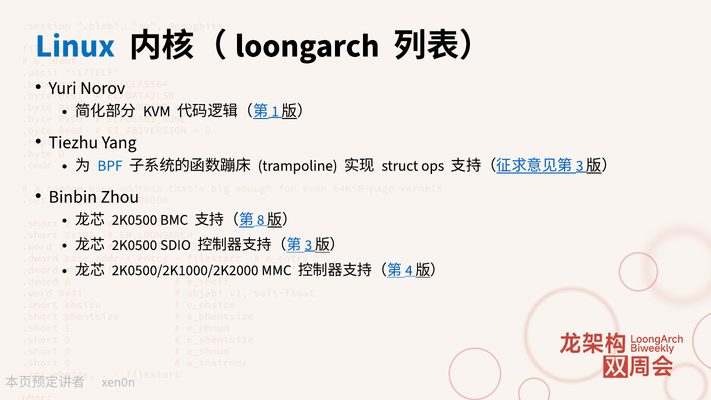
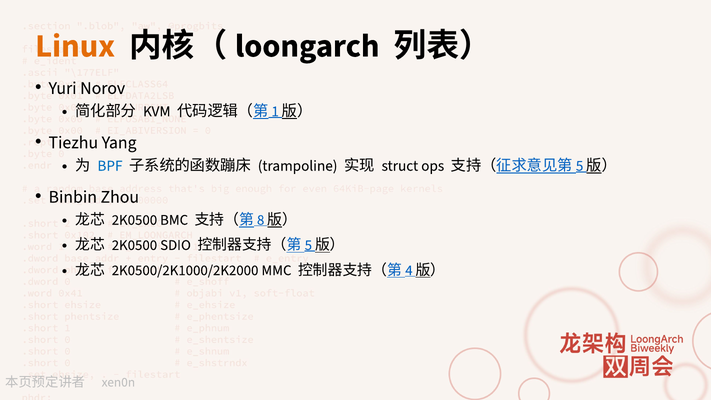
Linux colour: blue -> orange (75, 46)
3: 3 -> 5 (580, 166)
3: 3 -> 5 (308, 245)
